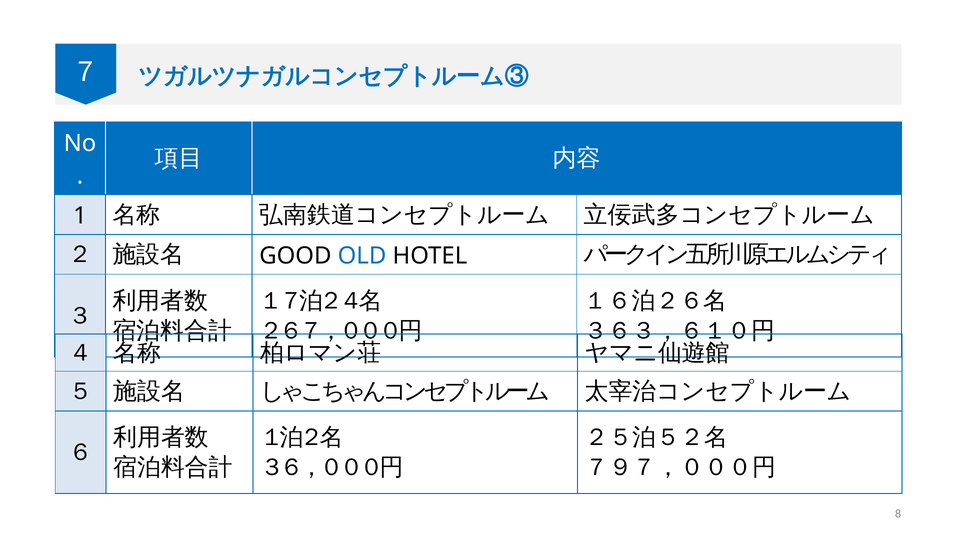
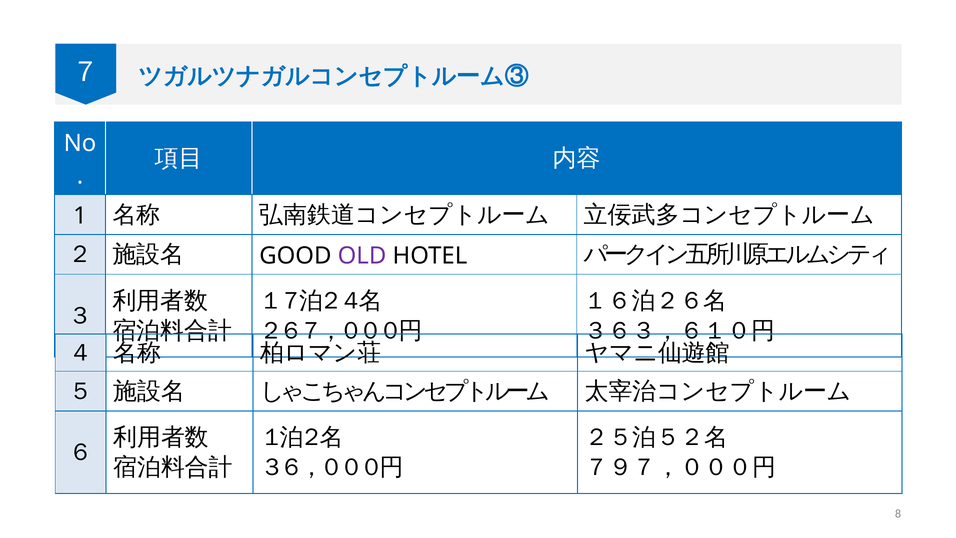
OLD colour: blue -> purple (362, 256)
